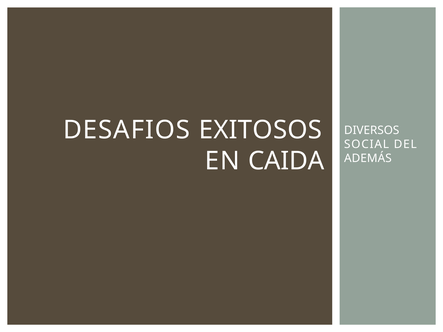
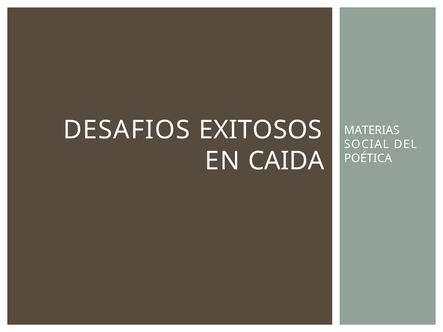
DIVERSOS: DIVERSOS -> MATERIAS (372, 131)
ADEMÁS: ADEMÁS -> POÉTICA (368, 159)
